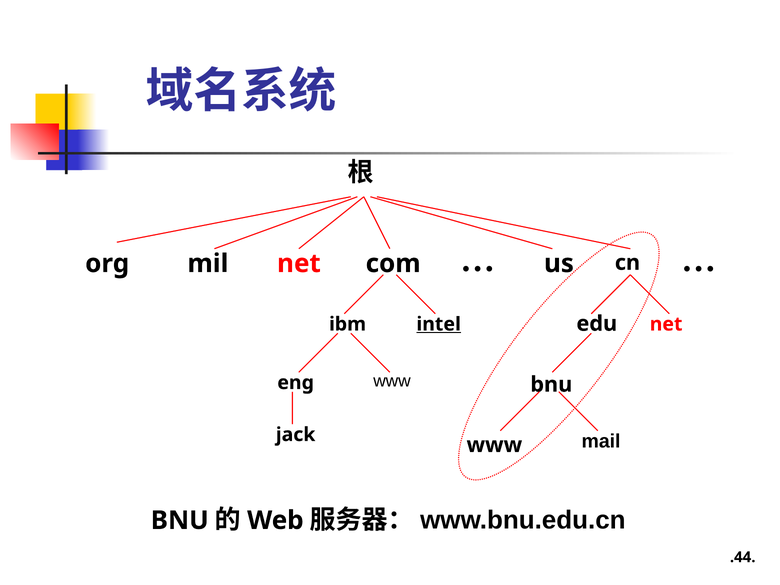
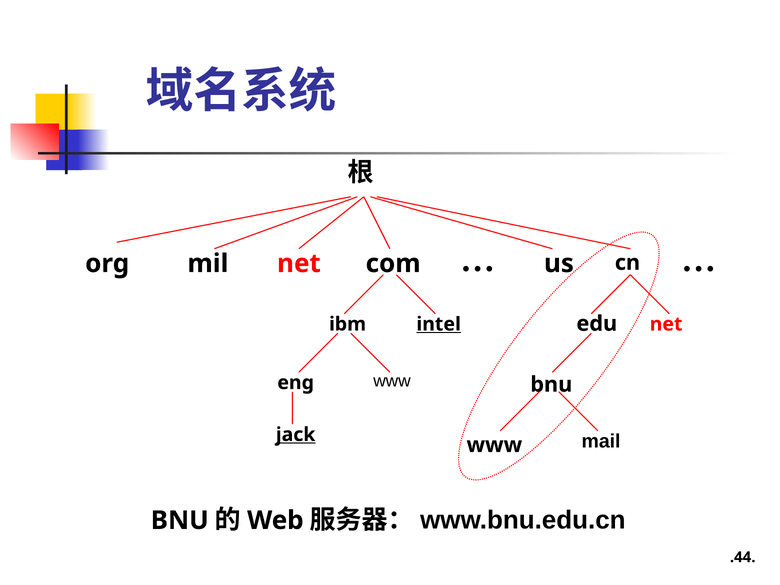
jack underline: none -> present (296, 435)
